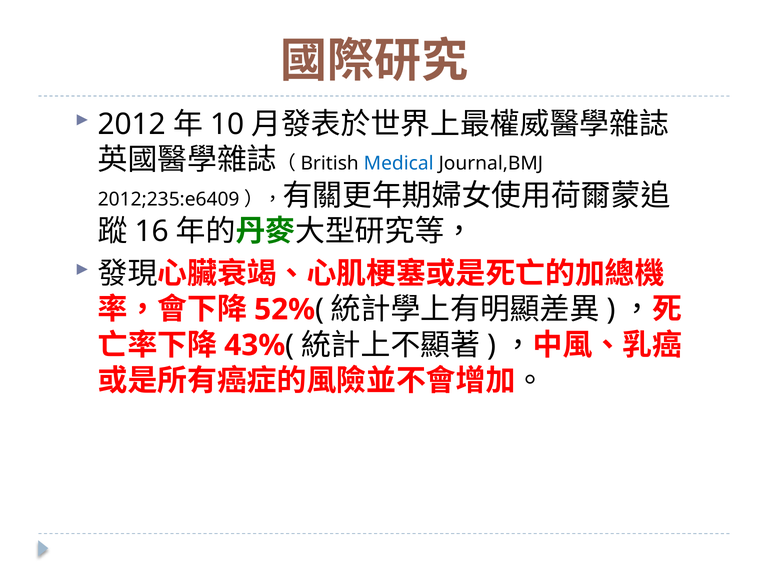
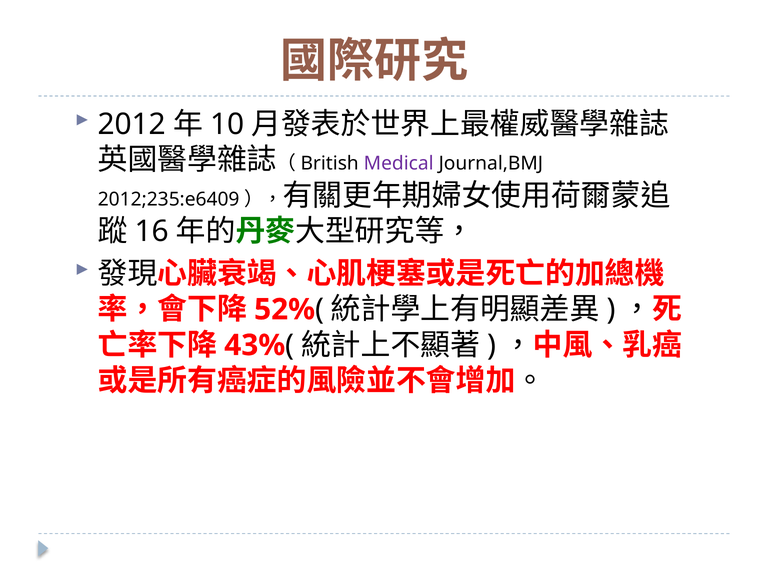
Medical colour: blue -> purple (399, 164)
